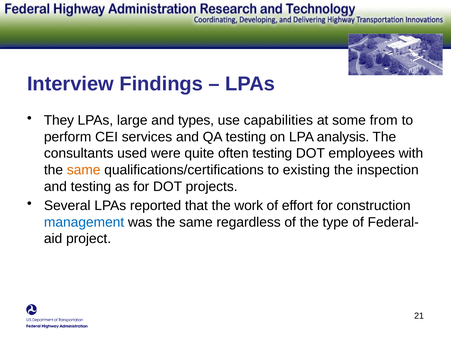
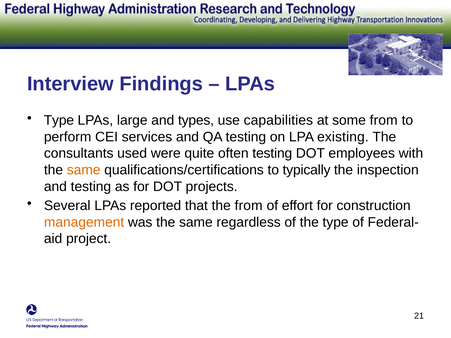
They: They -> Type (59, 120)
analysis: analysis -> existing (343, 137)
existing: existing -> typically (307, 170)
the work: work -> from (249, 206)
management colour: blue -> orange (84, 222)
